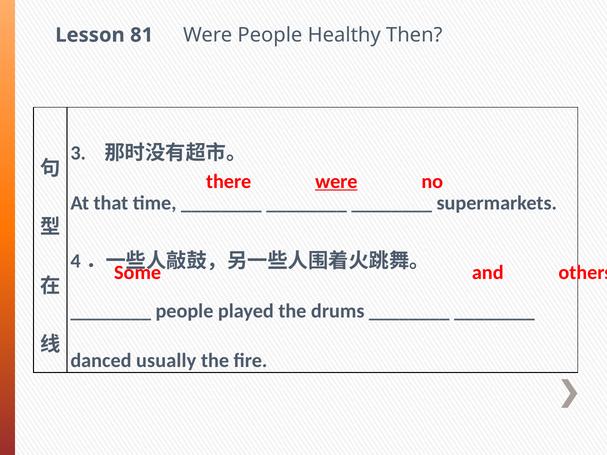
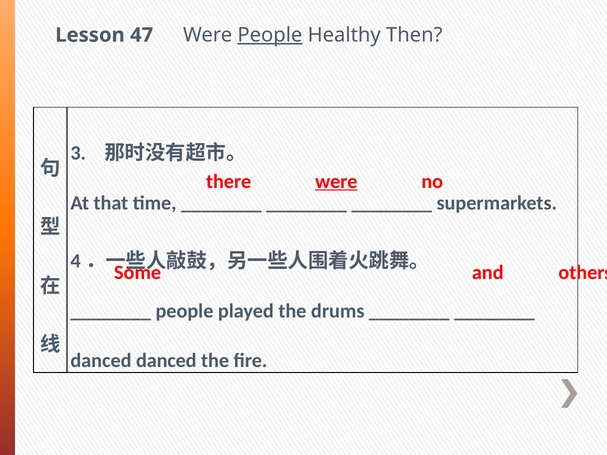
81: 81 -> 47 (142, 35)
People underline: none -> present (270, 35)
danced usually: usually -> danced (166, 361)
